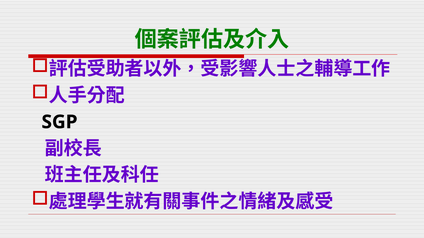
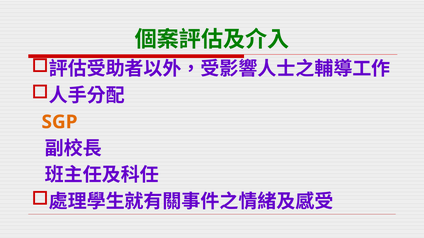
SGP colour: black -> orange (60, 122)
